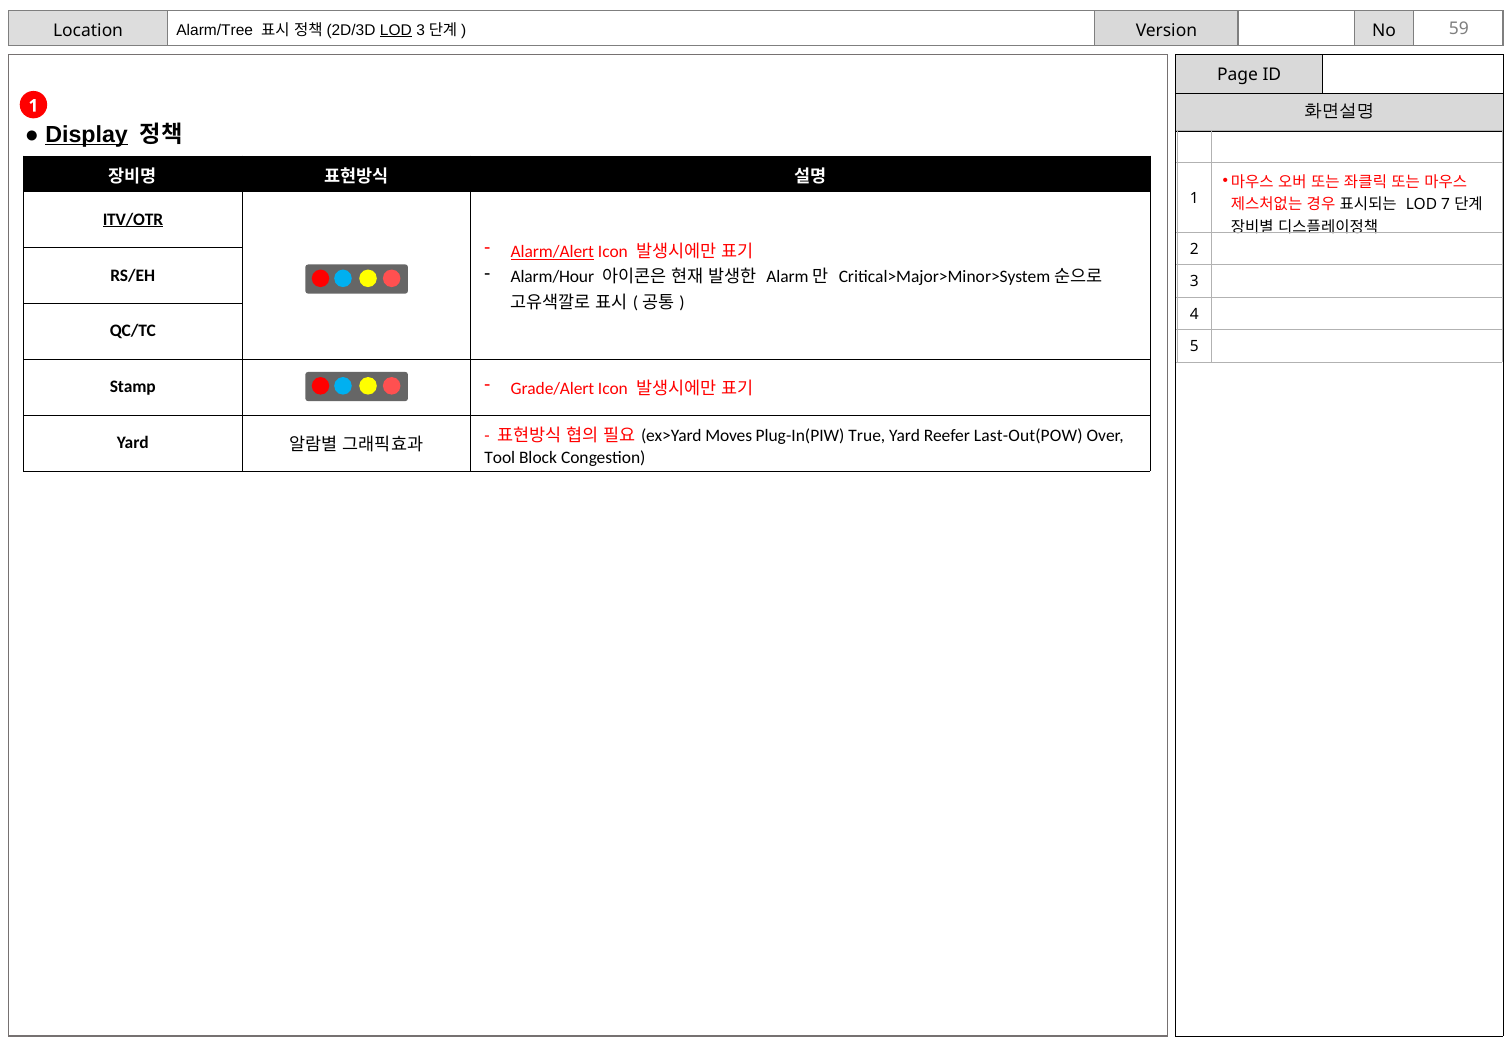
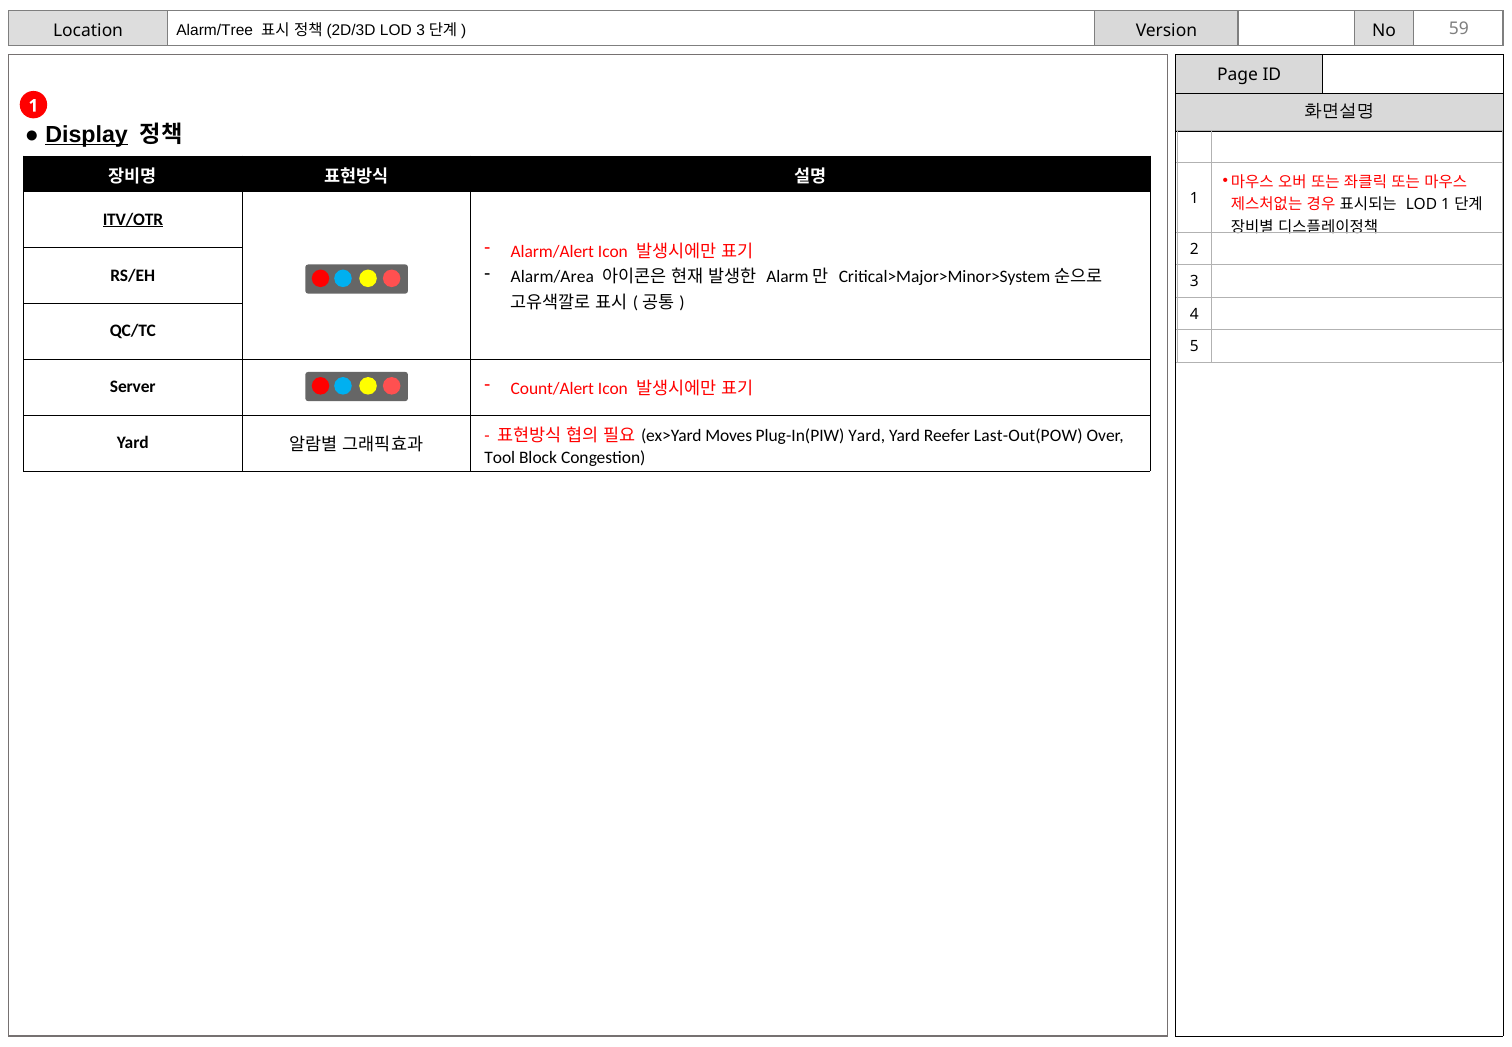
LOD underline: present -> none (396, 30)
LOD 7: 7 -> 1 (1446, 205)
Alarm/Alert underline: present -> none (552, 251)
Alarm/Hour: Alarm/Hour -> Alarm/Area (552, 277)
Stamp: Stamp -> Server (133, 387)
Grade/Alert: Grade/Alert -> Count/Alert (552, 389)
Plug-In(PIW True: True -> Yard (867, 436)
